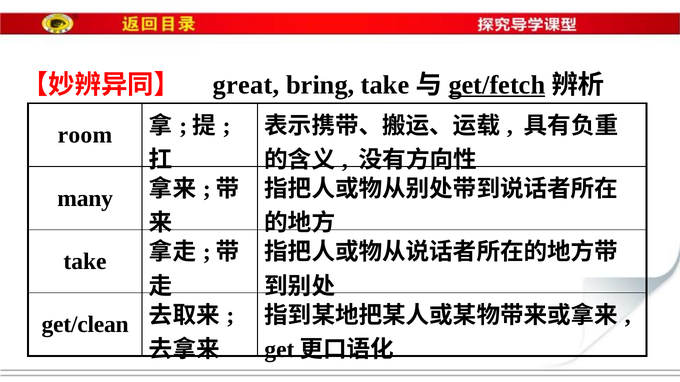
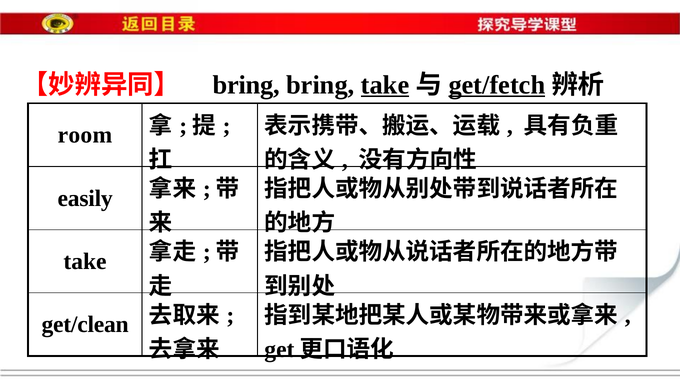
great: great -> bring (246, 85)
take underline: none -> present (385, 85)
many: many -> easily (85, 199)
